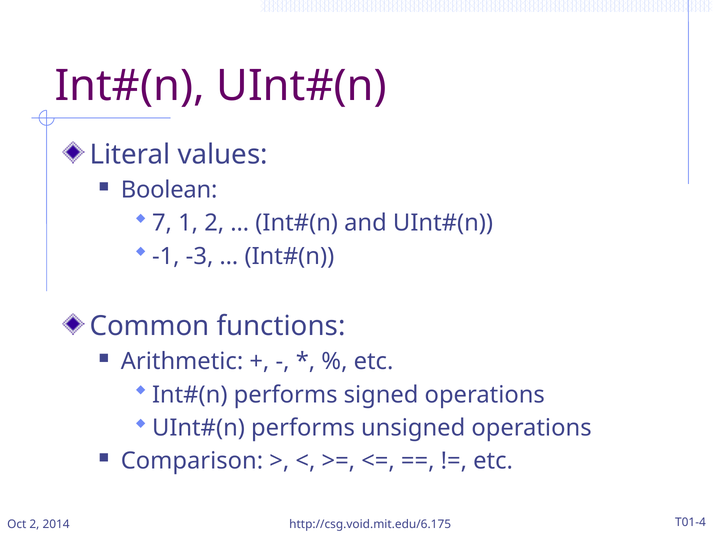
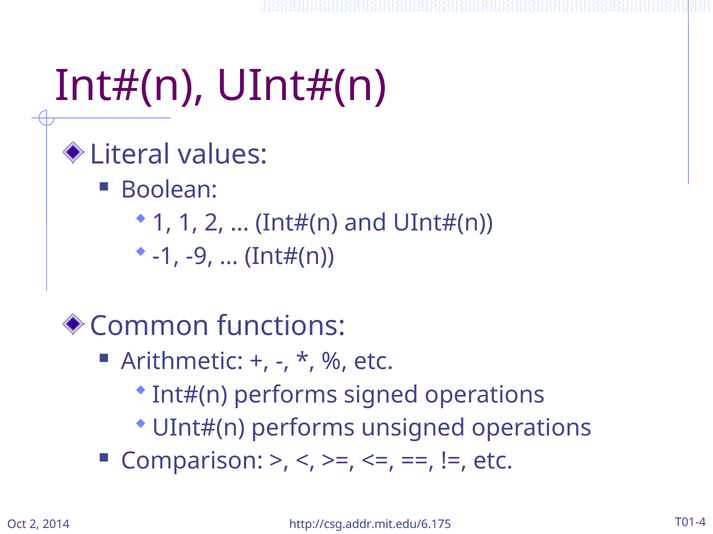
7: 7 -> 1 (162, 223)
-3: -3 -> -9 (200, 257)
http://csg.void.mit.edu/6.175: http://csg.void.mit.edu/6.175 -> http://csg.addr.mit.edu/6.175 (370, 525)
